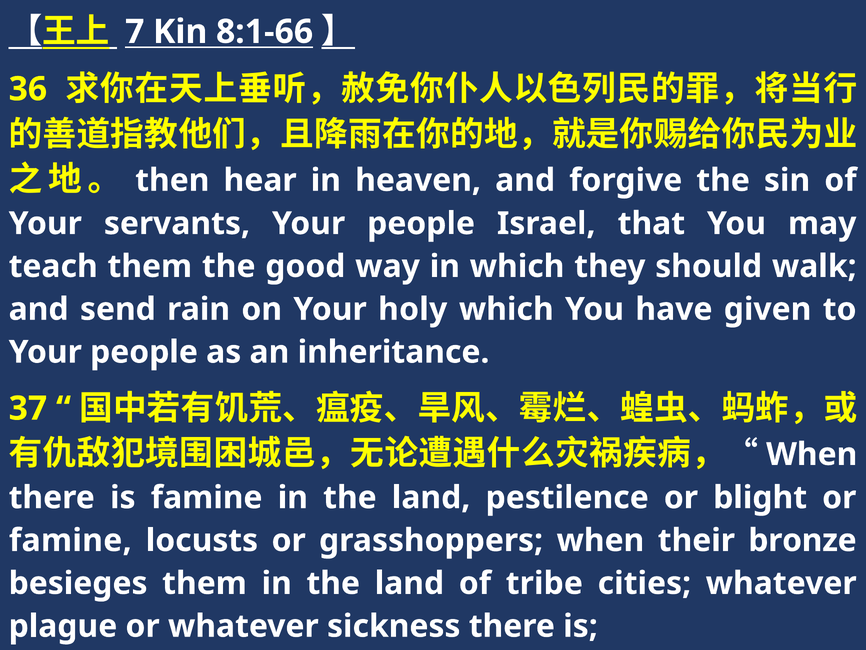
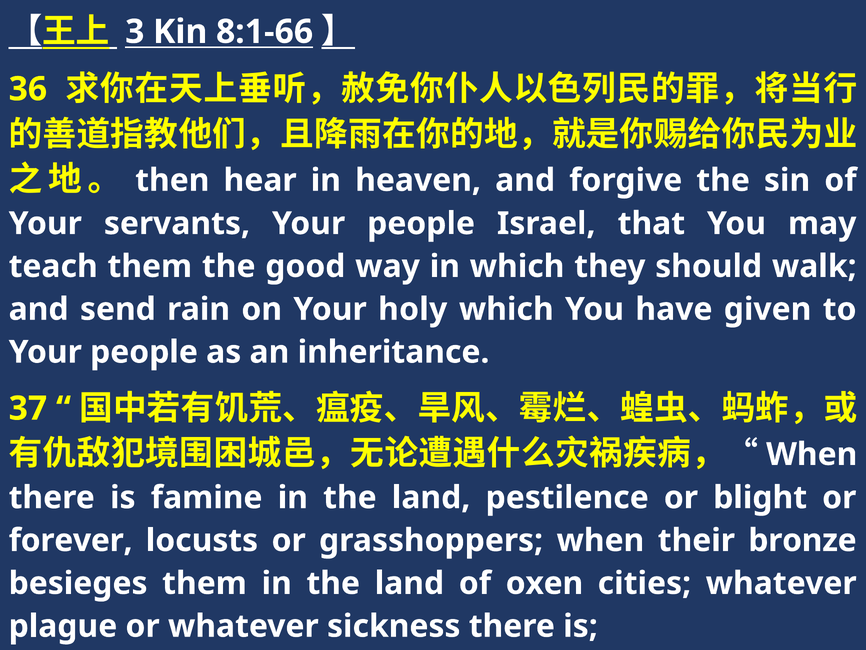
7: 7 -> 3 (135, 32)
famine: famine -> forever (71, 540)
tribe: tribe -> oxen (544, 583)
